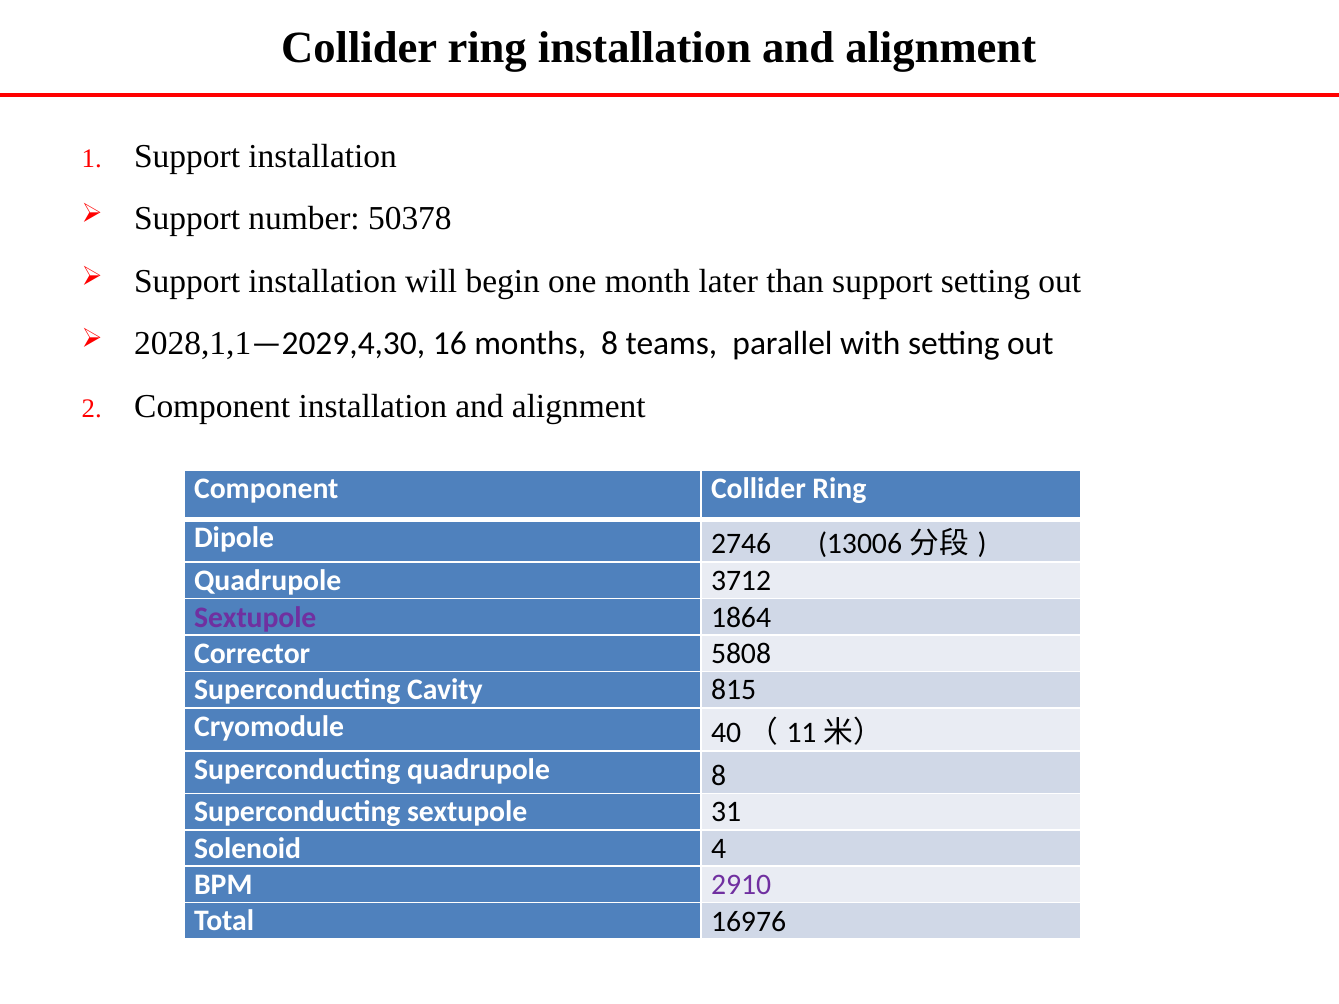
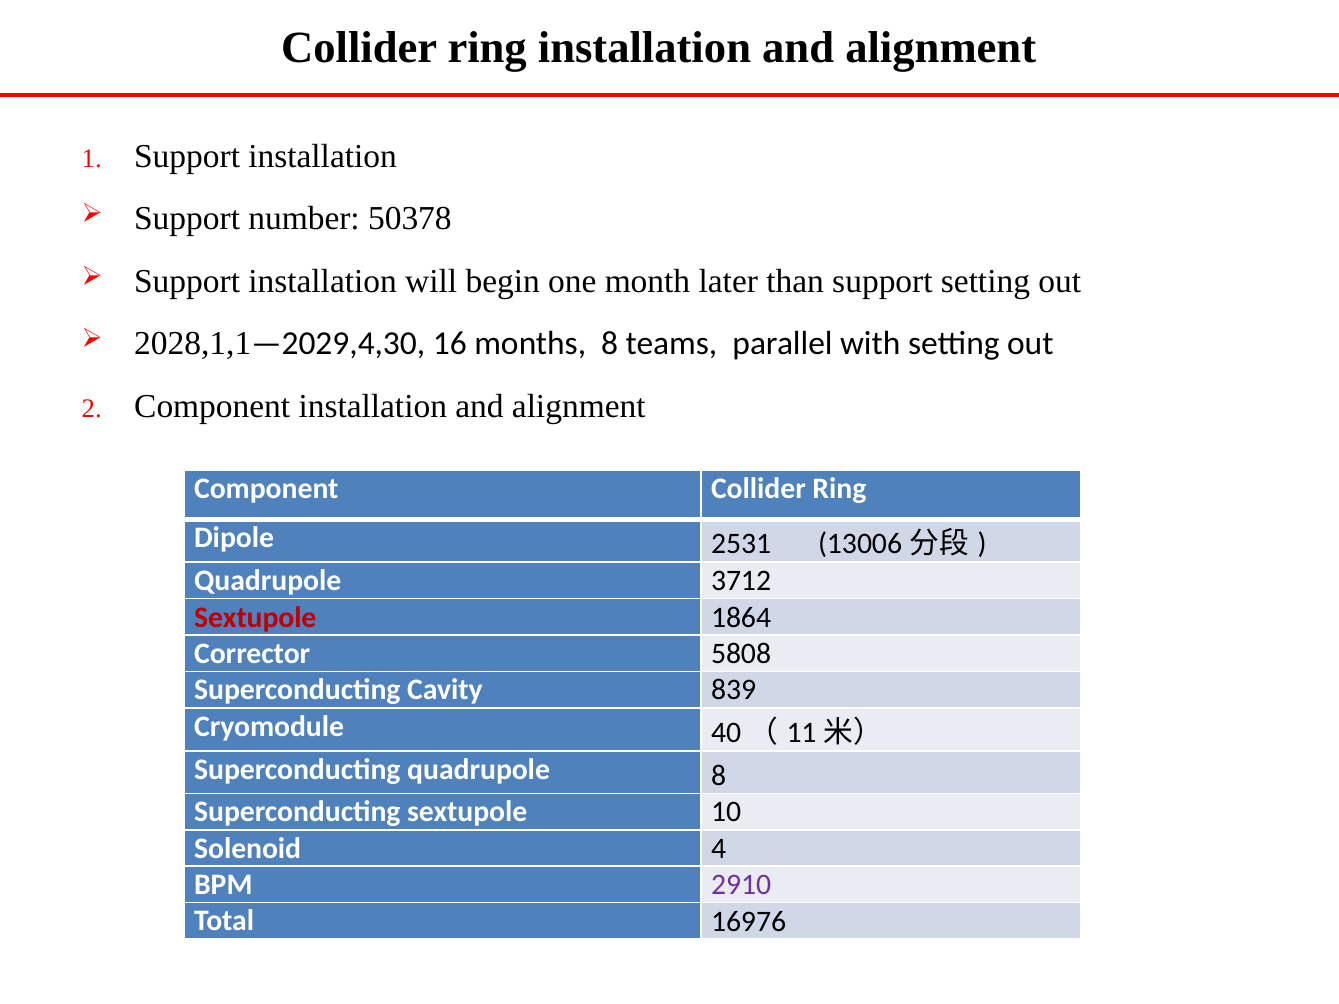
2746: 2746 -> 2531 (741, 544)
Sextupole colour: purple -> red (255, 617)
815: 815 -> 839 (734, 690)
31: 31 -> 10 (726, 812)
